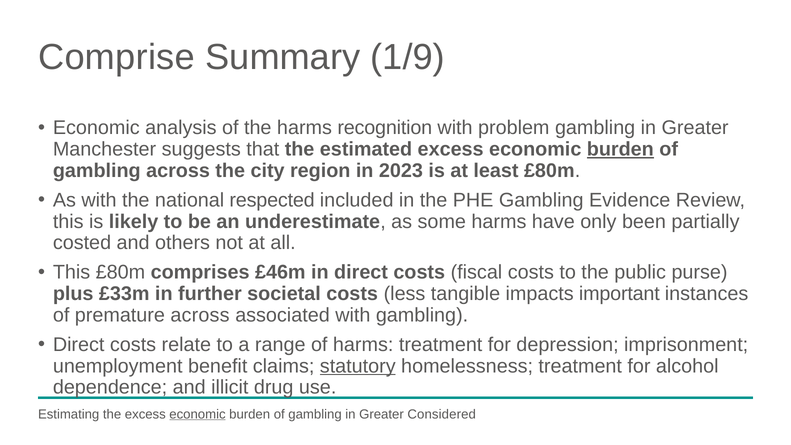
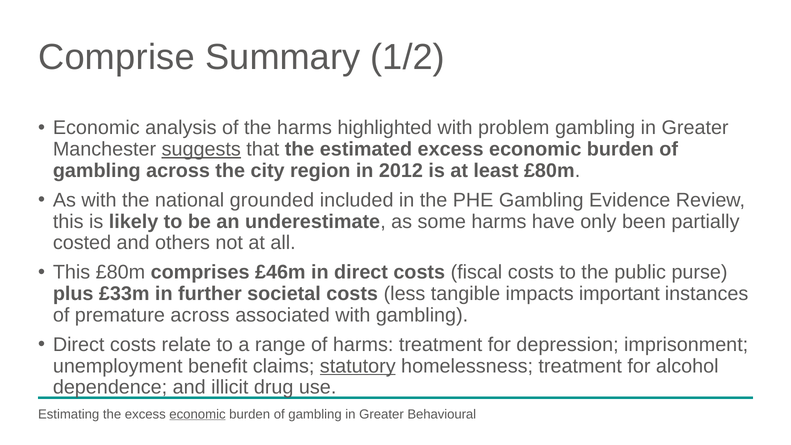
1/9: 1/9 -> 1/2 (408, 57)
recognition: recognition -> highlighted (385, 128)
suggests underline: none -> present (201, 149)
burden underline: present -> none (620, 149)
2023: 2023 -> 2012 (401, 171)
respected: respected -> grounded (272, 200)
Considered: Considered -> Behavioural (442, 414)
